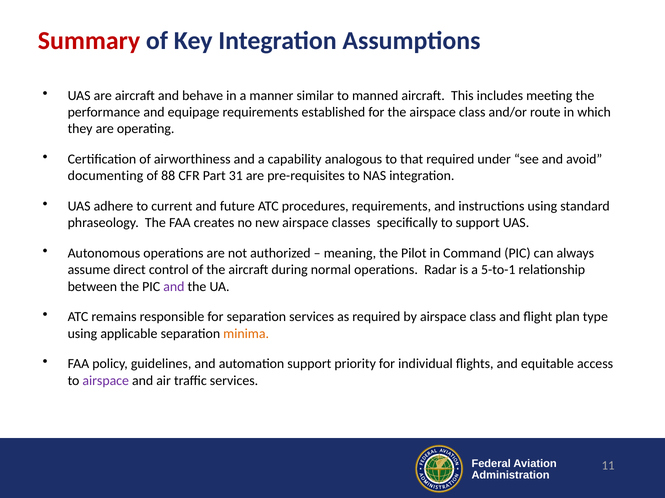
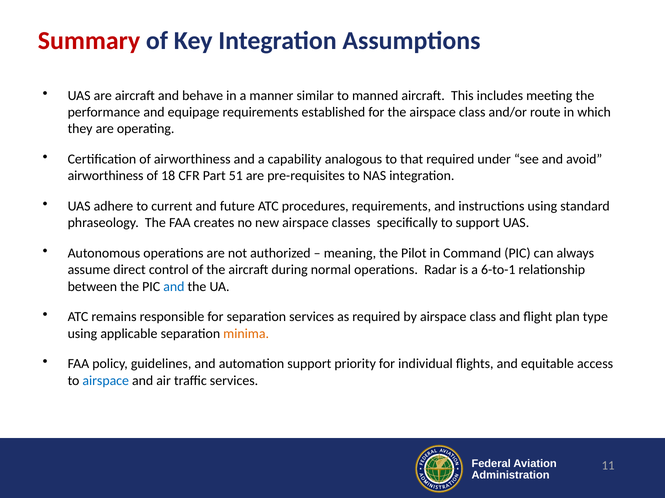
documenting: documenting -> airworthiness (106, 176)
88: 88 -> 18 (168, 176)
31: 31 -> 51 (236, 176)
5-to-1: 5-to-1 -> 6-to-1 (498, 270)
and colour: purple -> blue (174, 287)
airspace colour: purple -> blue (106, 381)
